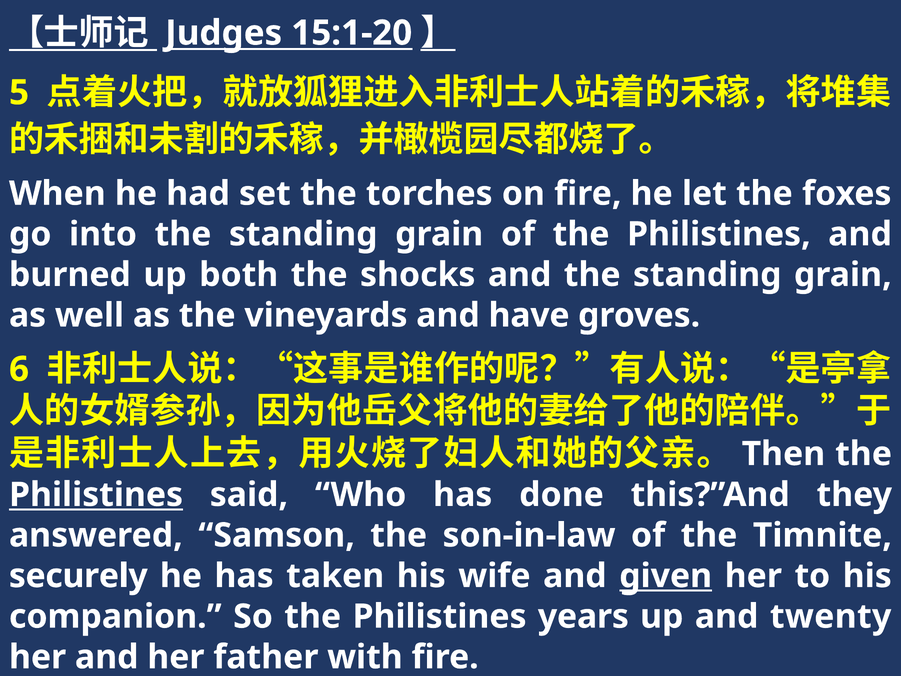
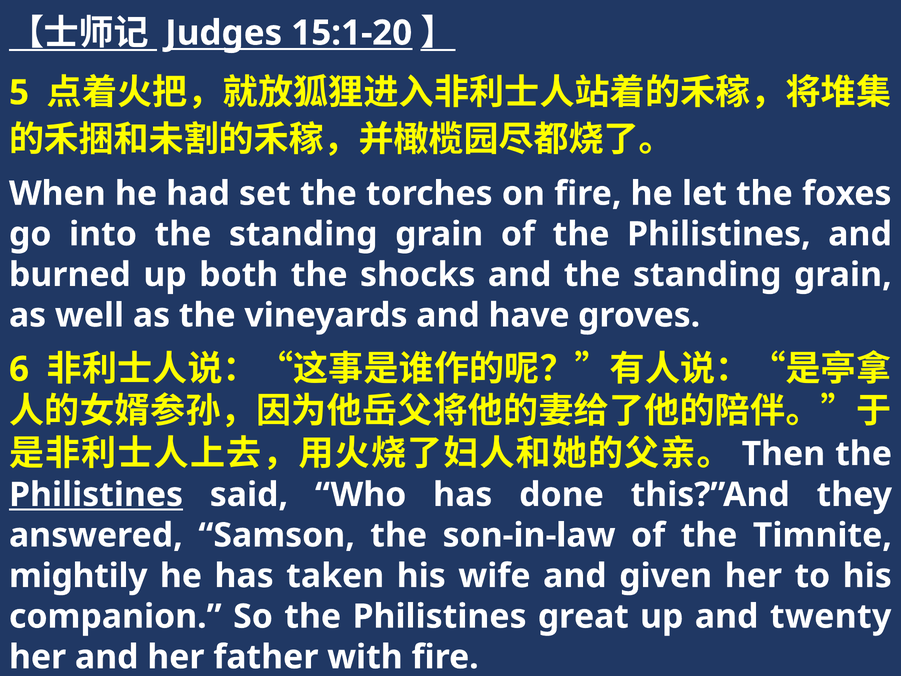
securely: securely -> mightily (78, 576)
given underline: present -> none (666, 576)
years: years -> great (583, 616)
